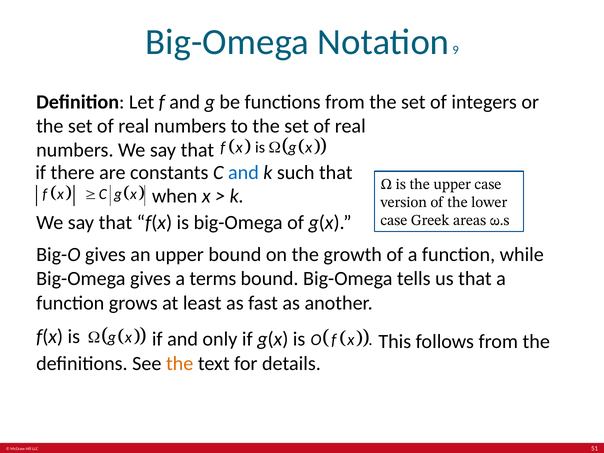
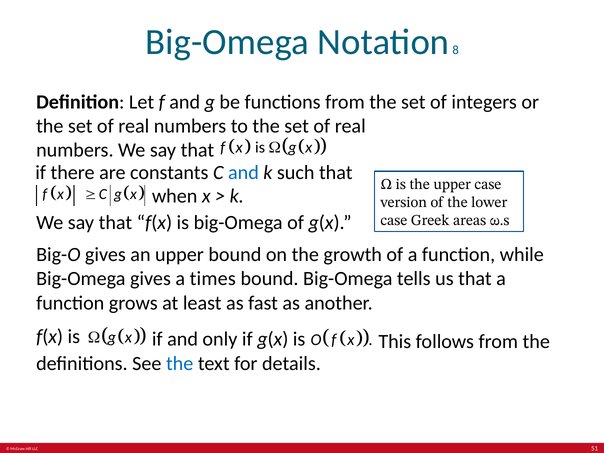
9: 9 -> 8 (456, 50)
terms: terms -> times (213, 279)
the colour: orange -> blue (180, 364)
